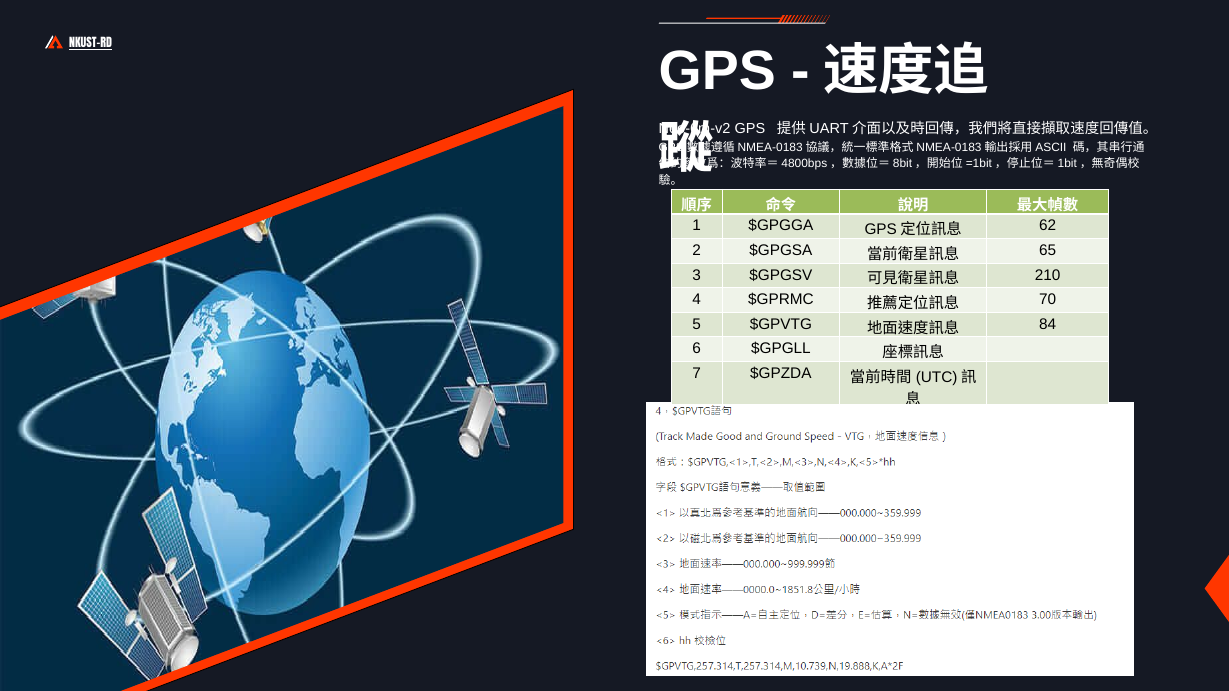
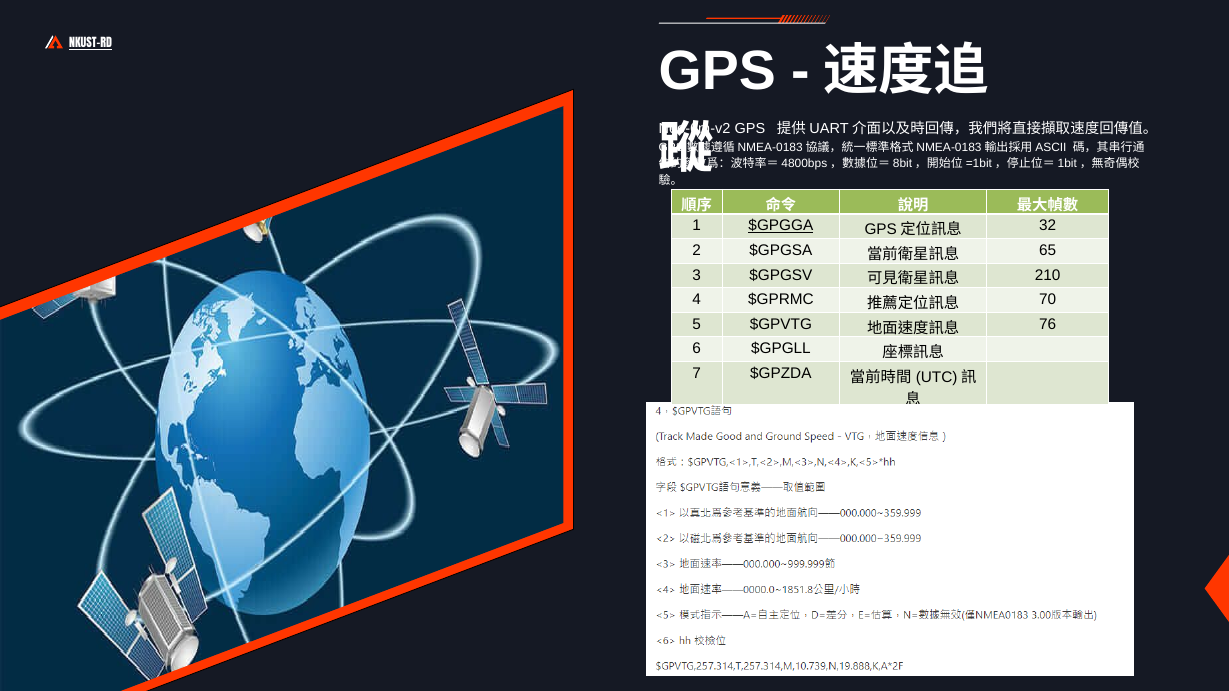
$GPGGA underline: none -> present (781, 226)
62: 62 -> 32 (1048, 226)
84: 84 -> 76 (1048, 324)
